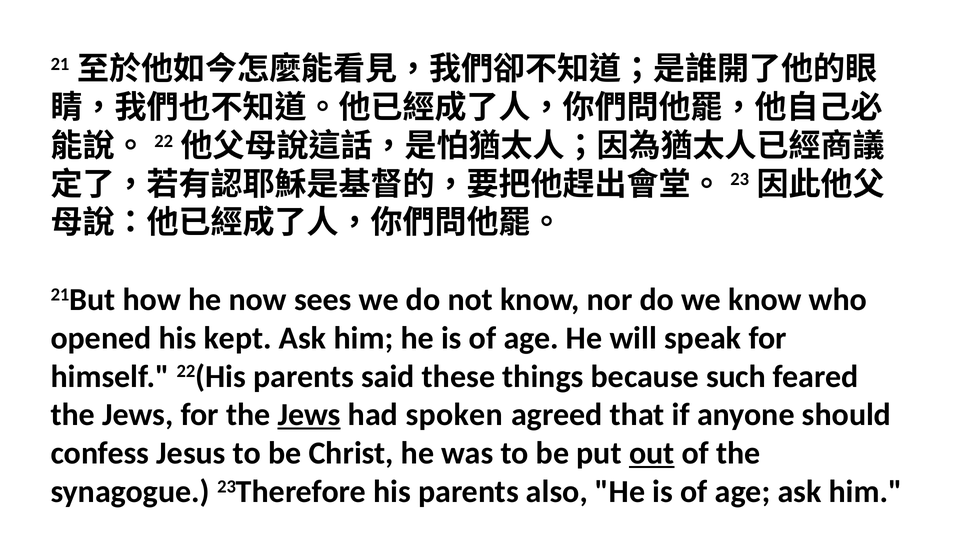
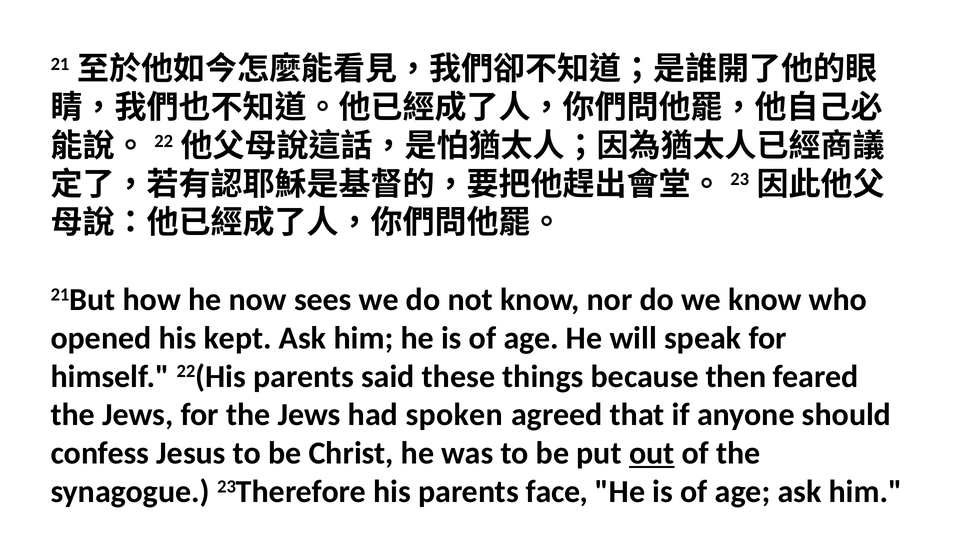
such: such -> then (736, 377)
Jews underline: present -> none (309, 415)
also: also -> face (557, 492)
